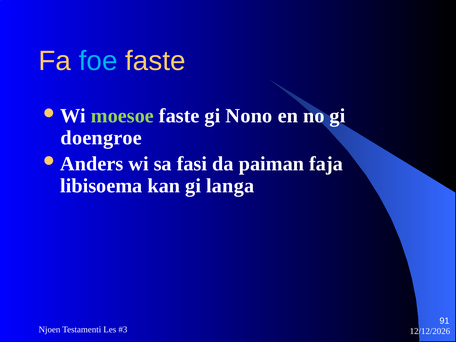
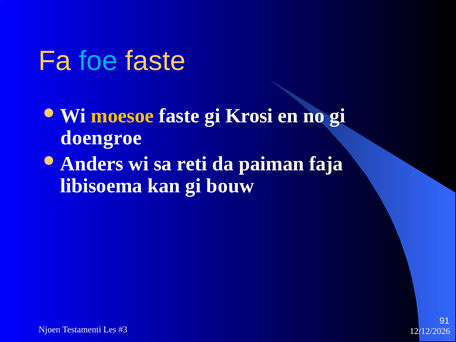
moesoe colour: light green -> yellow (122, 116)
Nono: Nono -> Krosi (249, 116)
fasi: fasi -> reti (192, 164)
langa: langa -> bouw (230, 186)
